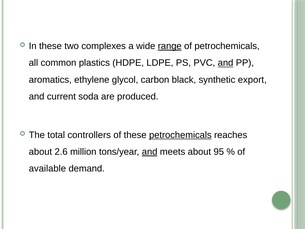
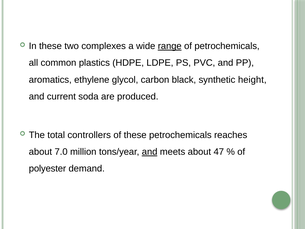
and underline: present -> none (226, 63)
export: export -> height (252, 80)
petrochemicals underline: present -> none (180, 135)
2.6: 2.6 -> 7.0 (61, 152)
95: 95 -> 47 (219, 152)
available: available -> polyester (47, 168)
